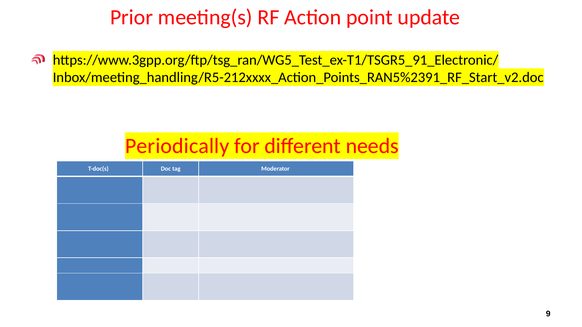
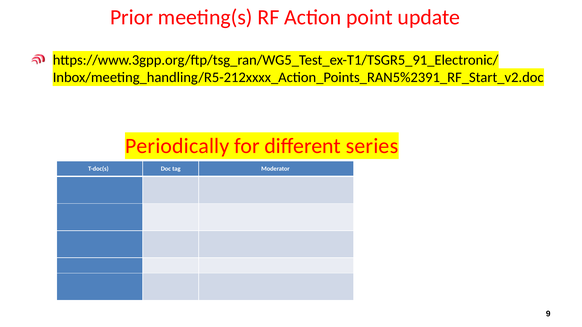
needs: needs -> series (372, 146)
